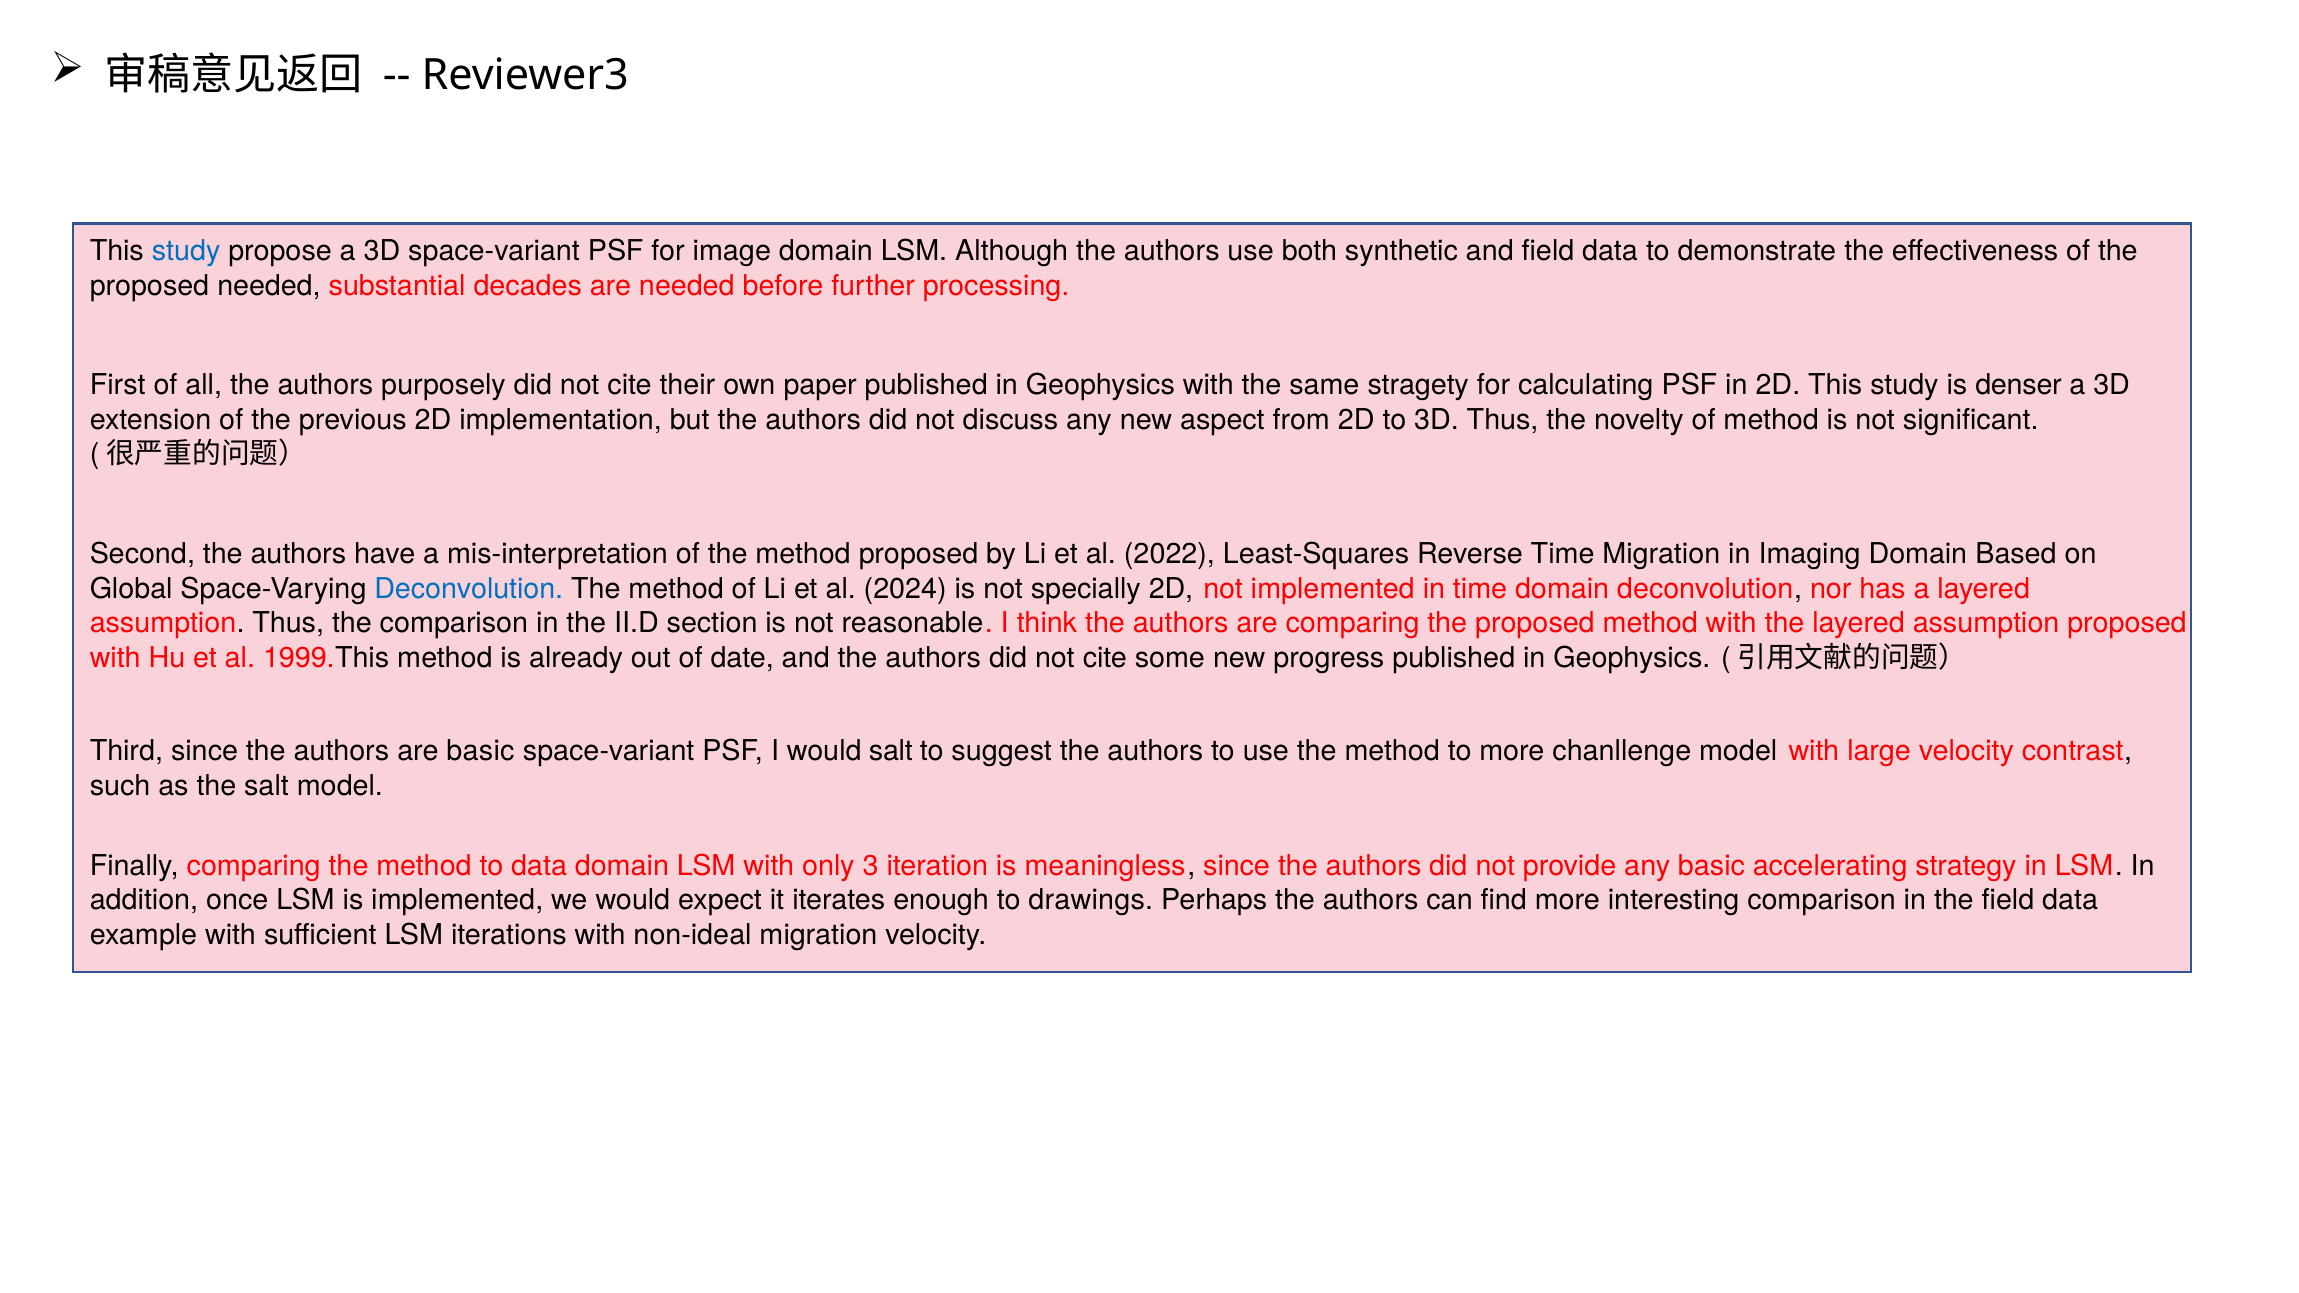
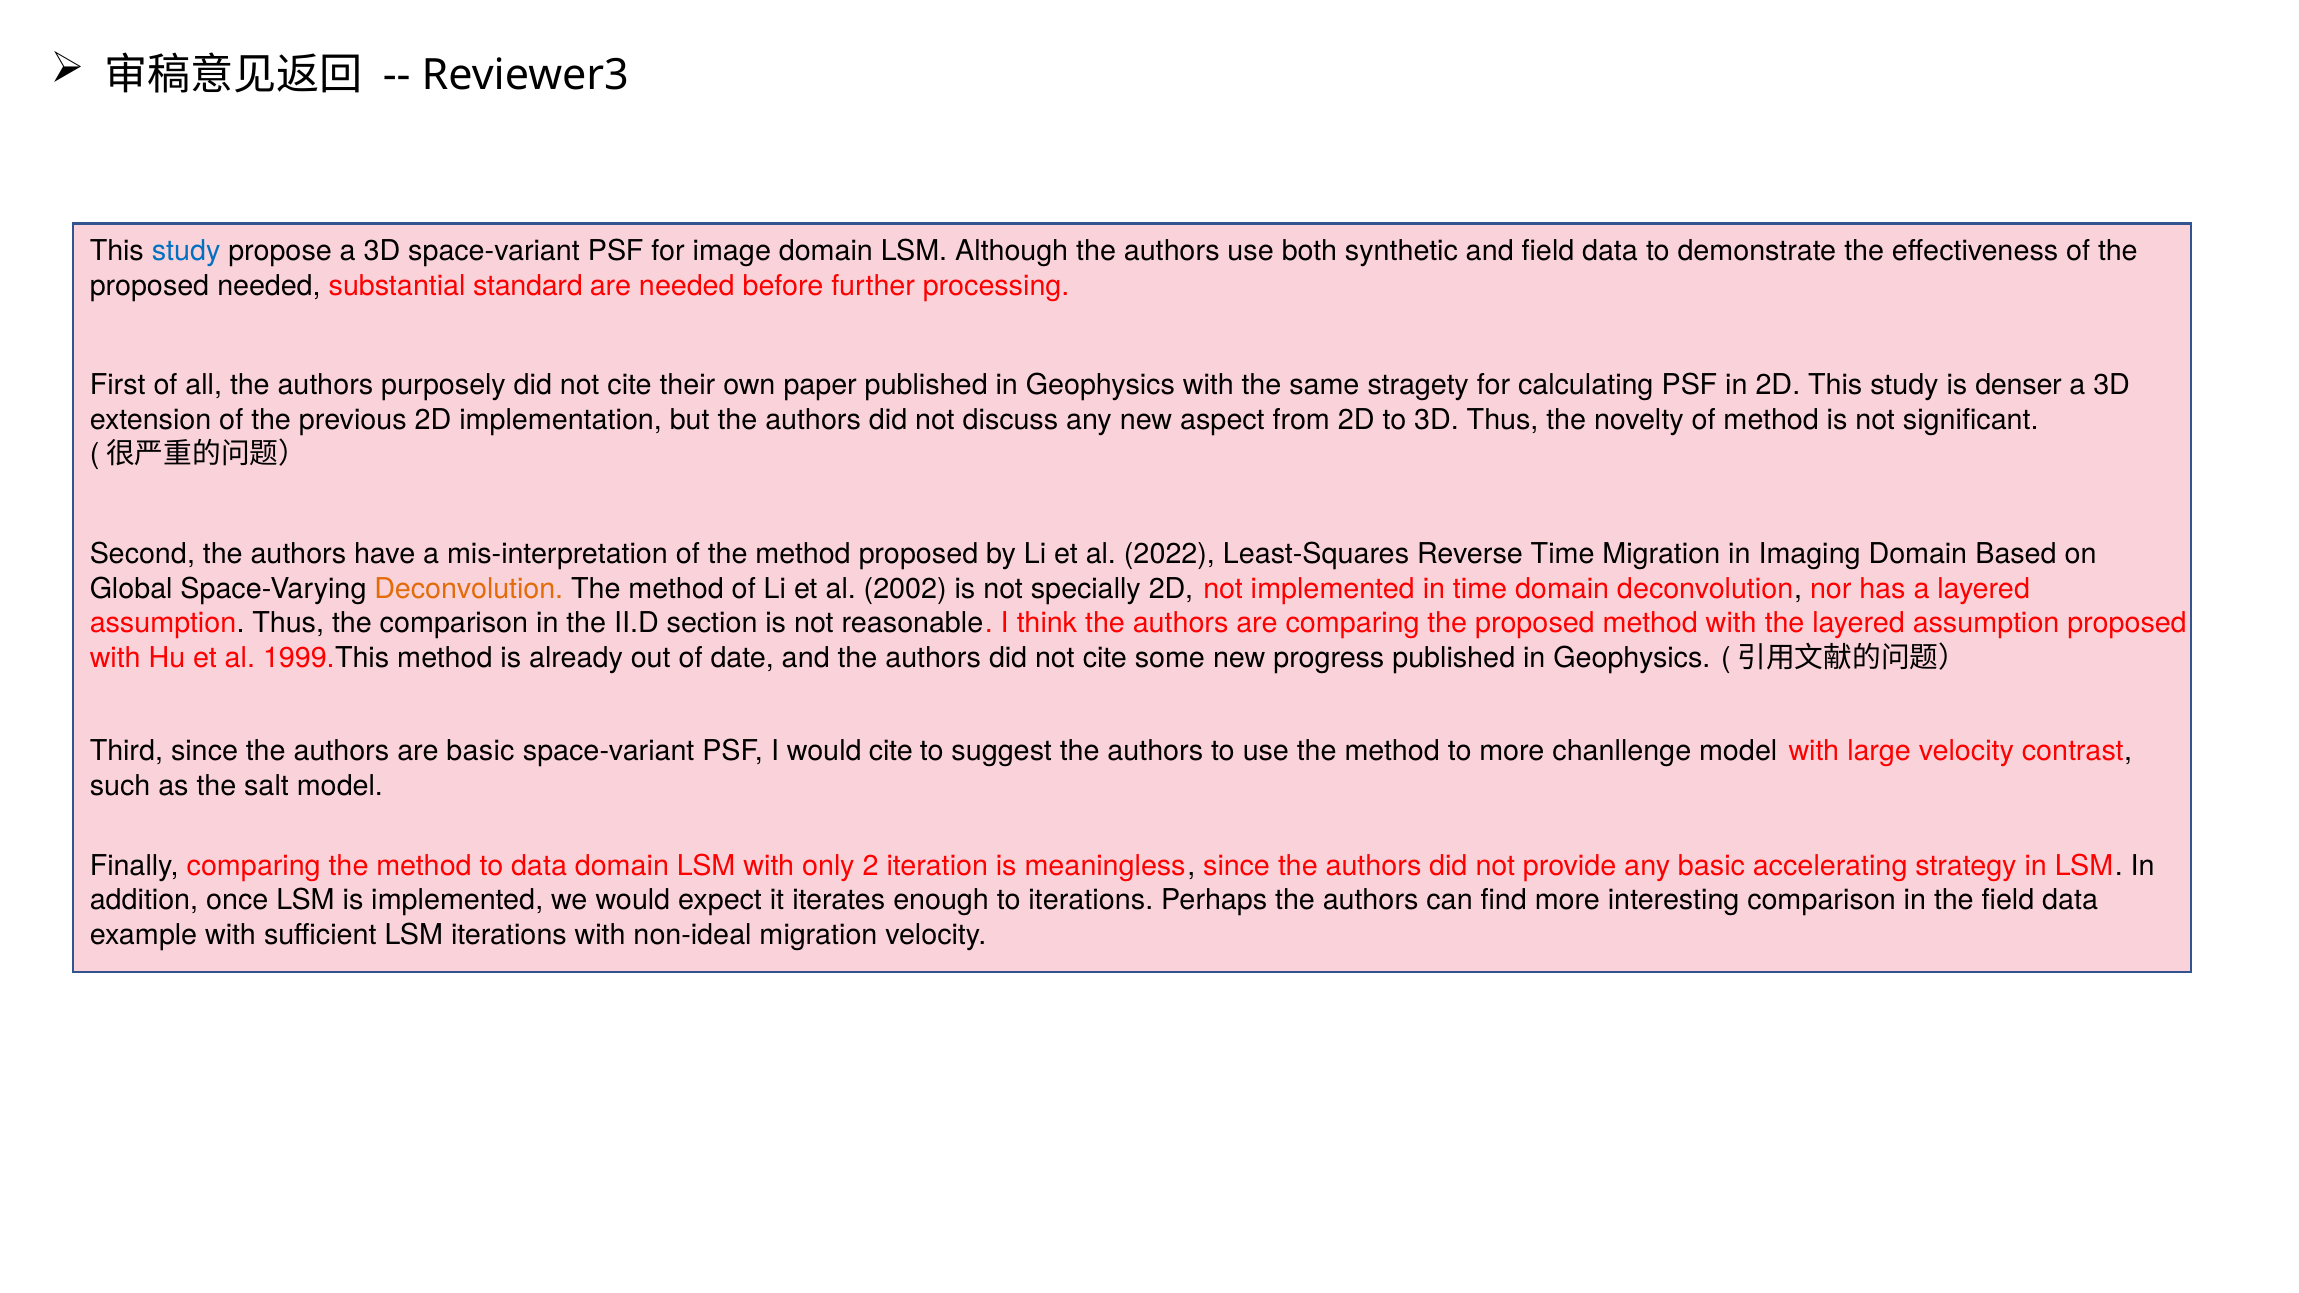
decades: decades -> standard (528, 286)
Deconvolution colour: blue -> orange (469, 589)
2024: 2024 -> 2002 (905, 589)
would salt: salt -> cite (891, 751)
3: 3 -> 2 (871, 866)
to drawings: drawings -> iterations (1091, 900)
